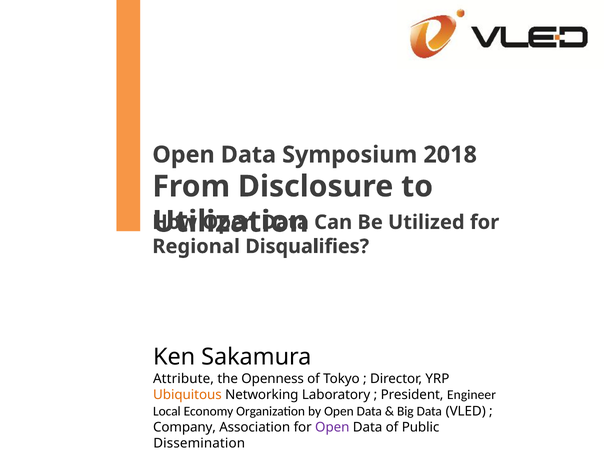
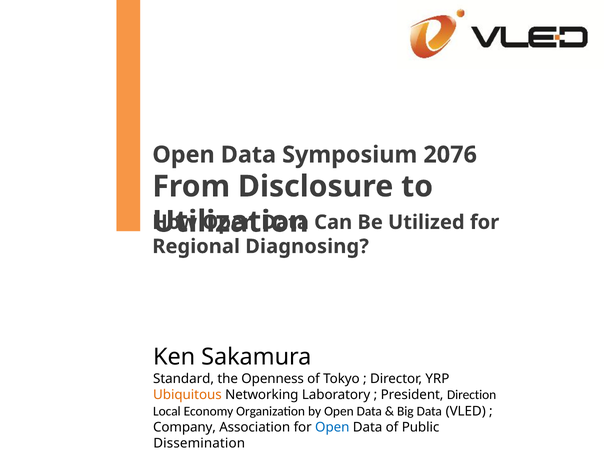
2018: 2018 -> 2076 (450, 155)
Disqualifies: Disqualifies -> Diagnosing (307, 246)
Attribute: Attribute -> Standard (184, 379)
Engineer: Engineer -> Direction (472, 395)
Open colour: purple -> blue (332, 427)
